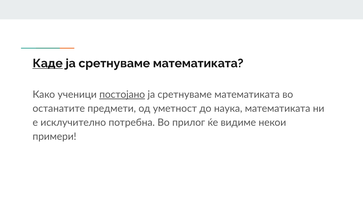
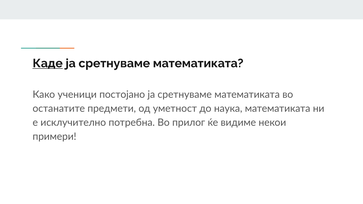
постојано underline: present -> none (122, 95)
